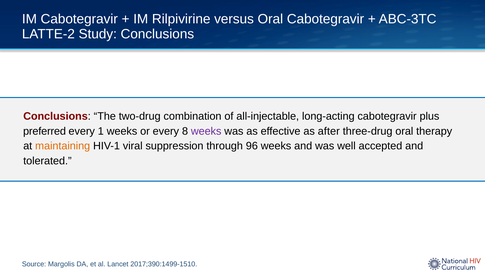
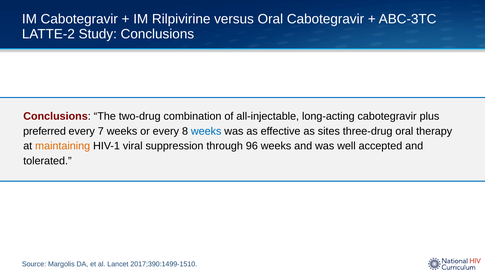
1: 1 -> 7 (101, 131)
weeks colour: purple -> blue (206, 131)
after: after -> sites (329, 131)
